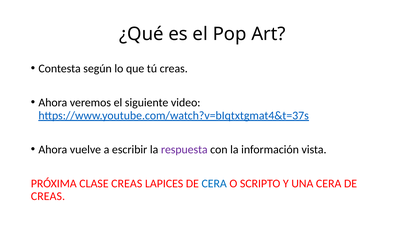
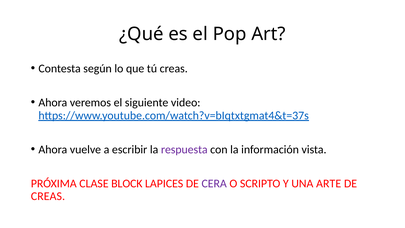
CLASE CREAS: CREAS -> BLOCK (127, 183)
CERA colour: blue -> purple (214, 183)
UNA CERA: CERA -> ARTE (329, 183)
